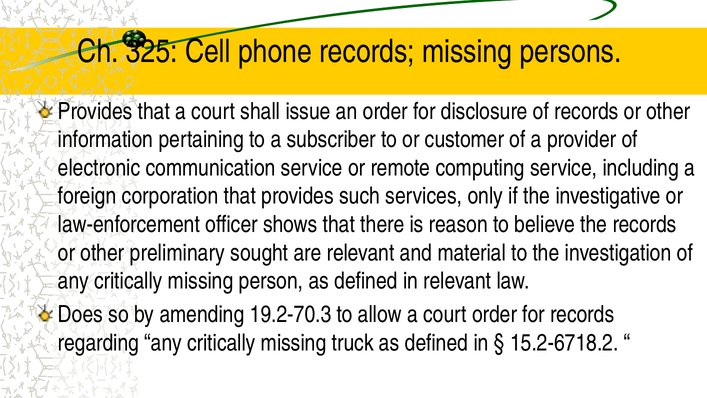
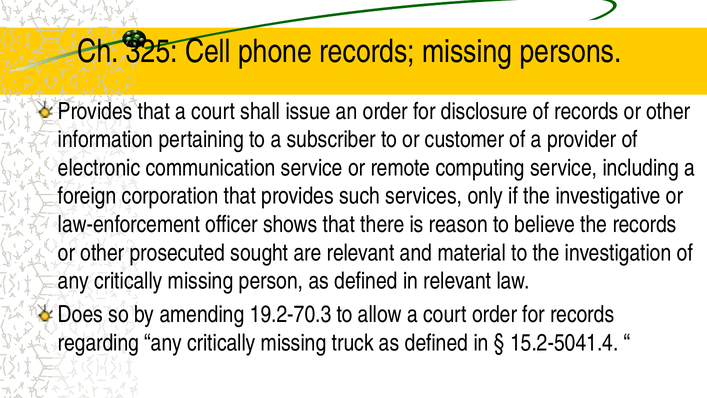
preliminary: preliminary -> prosecuted (177, 253)
15.2-6718.2: 15.2-6718.2 -> 15.2-5041.4 (564, 343)
